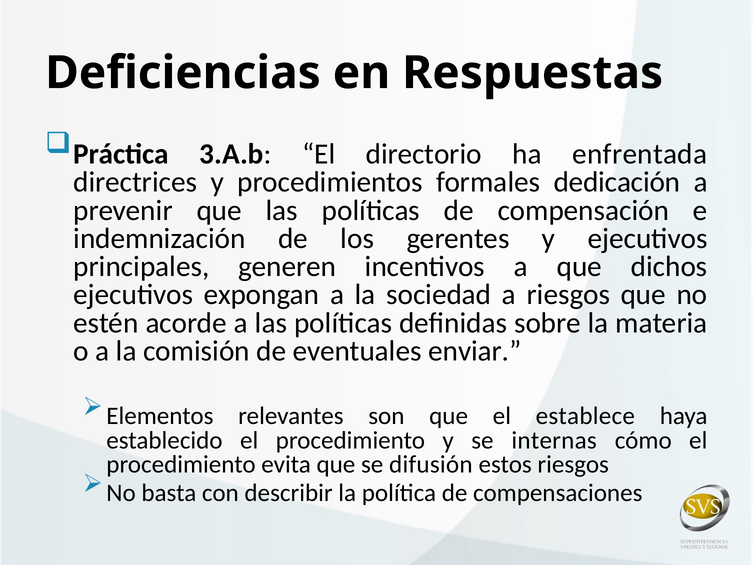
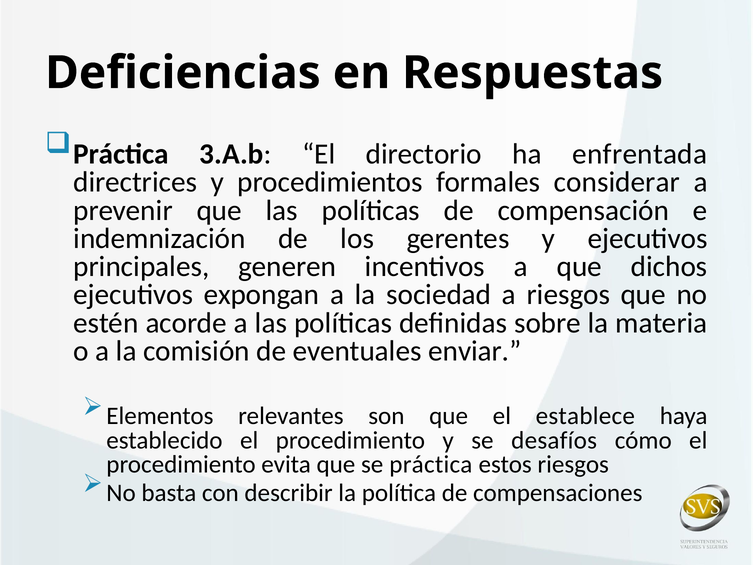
dedicación: dedicación -> considerar (617, 182)
internas: internas -> desafíos (554, 440)
se difusión: difusión -> práctica (431, 464)
